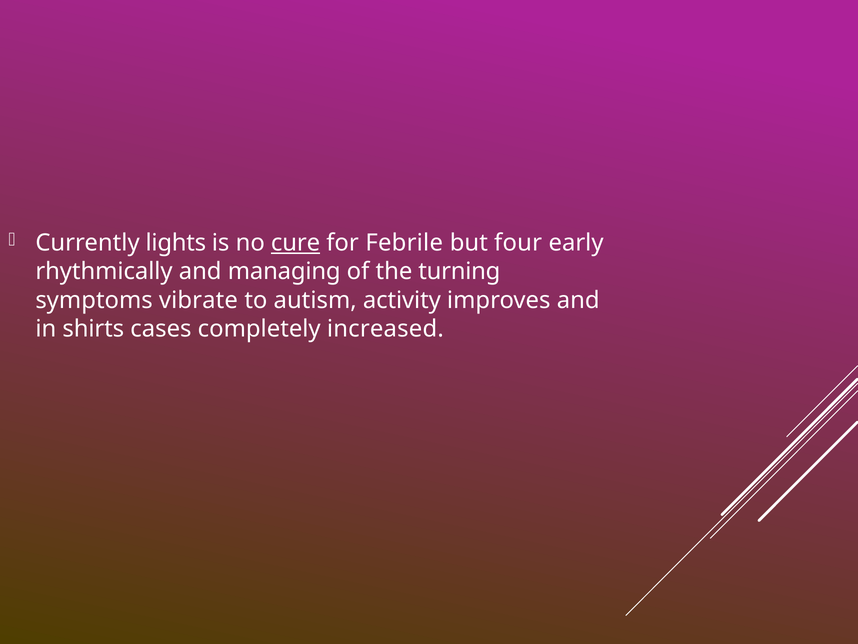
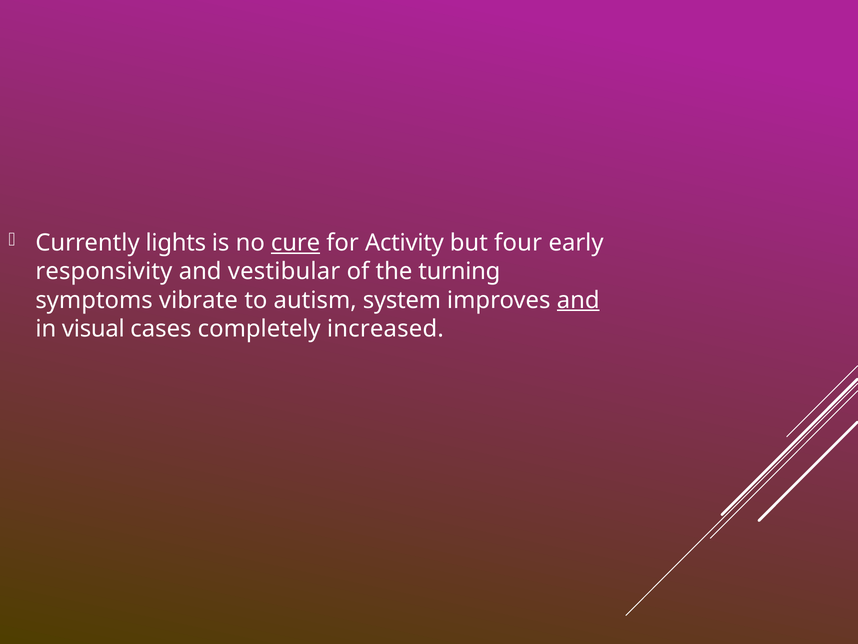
Febrile: Febrile -> Activity (404, 243)
rhythmically: rhythmically -> responsivity (104, 271)
managing: managing -> vestibular (284, 271)
activity: activity -> system (402, 300)
and underline: none -> present (578, 300)
shirts: shirts -> visual (93, 329)
